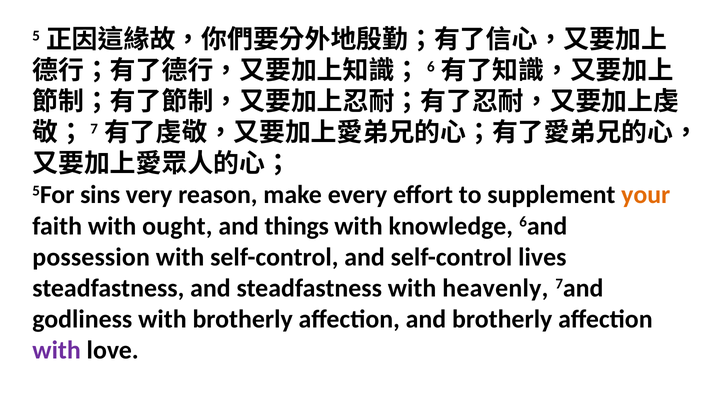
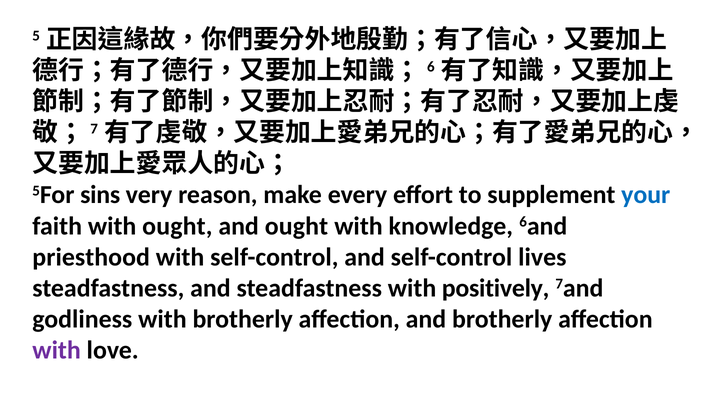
your colour: orange -> blue (646, 195)
and things: things -> ought (296, 226)
possession: possession -> priesthood (91, 257)
heavenly: heavenly -> positively (496, 288)
